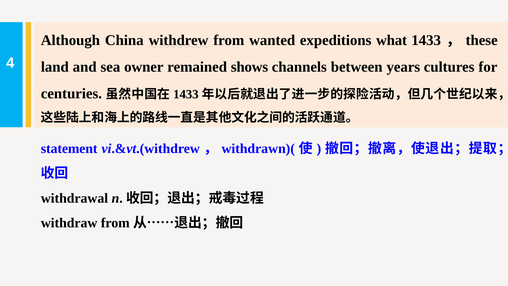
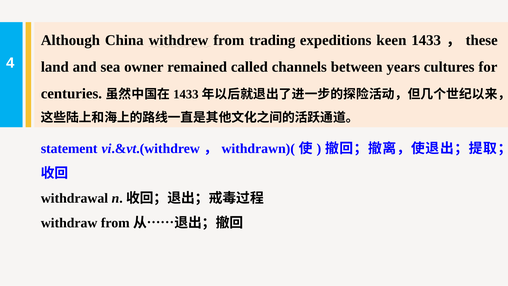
wanted: wanted -> trading (272, 40)
what: what -> keen (391, 40)
shows: shows -> called (249, 67)
